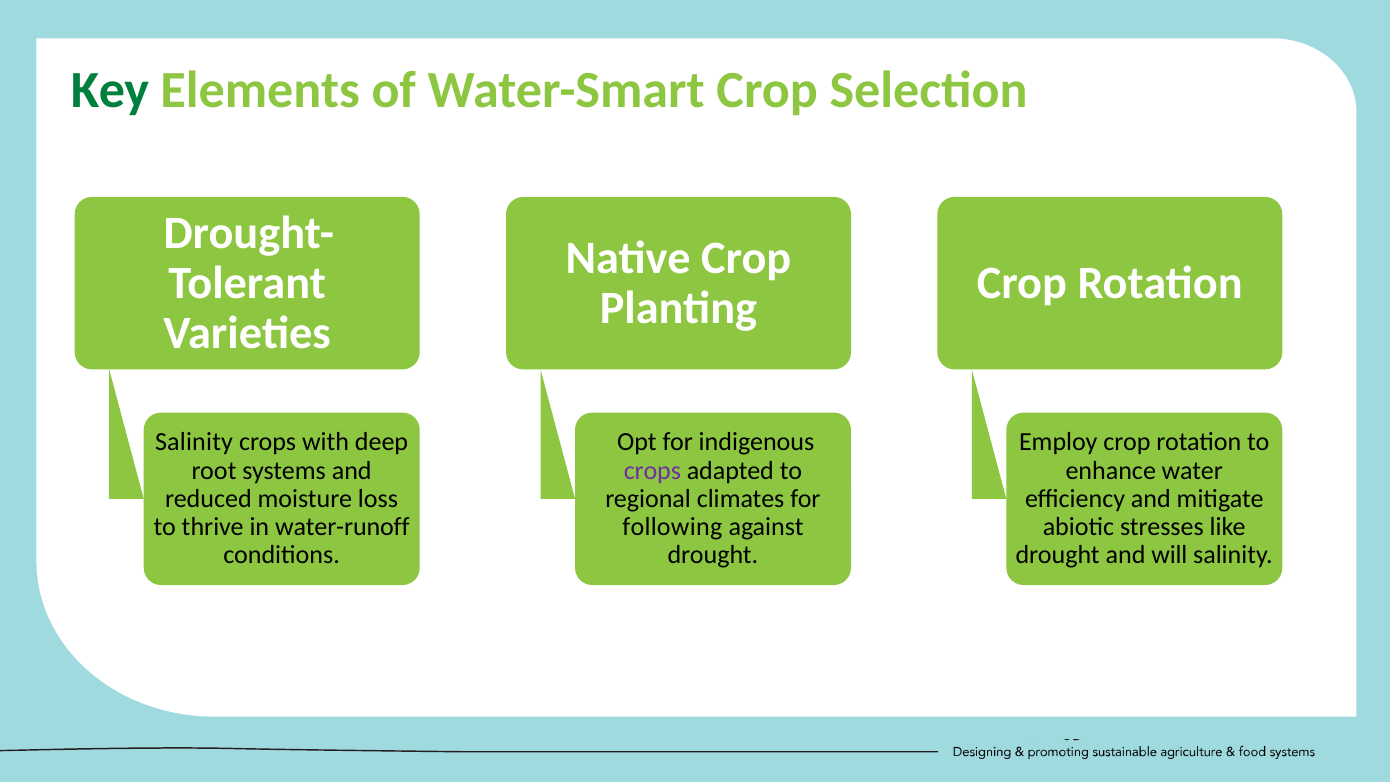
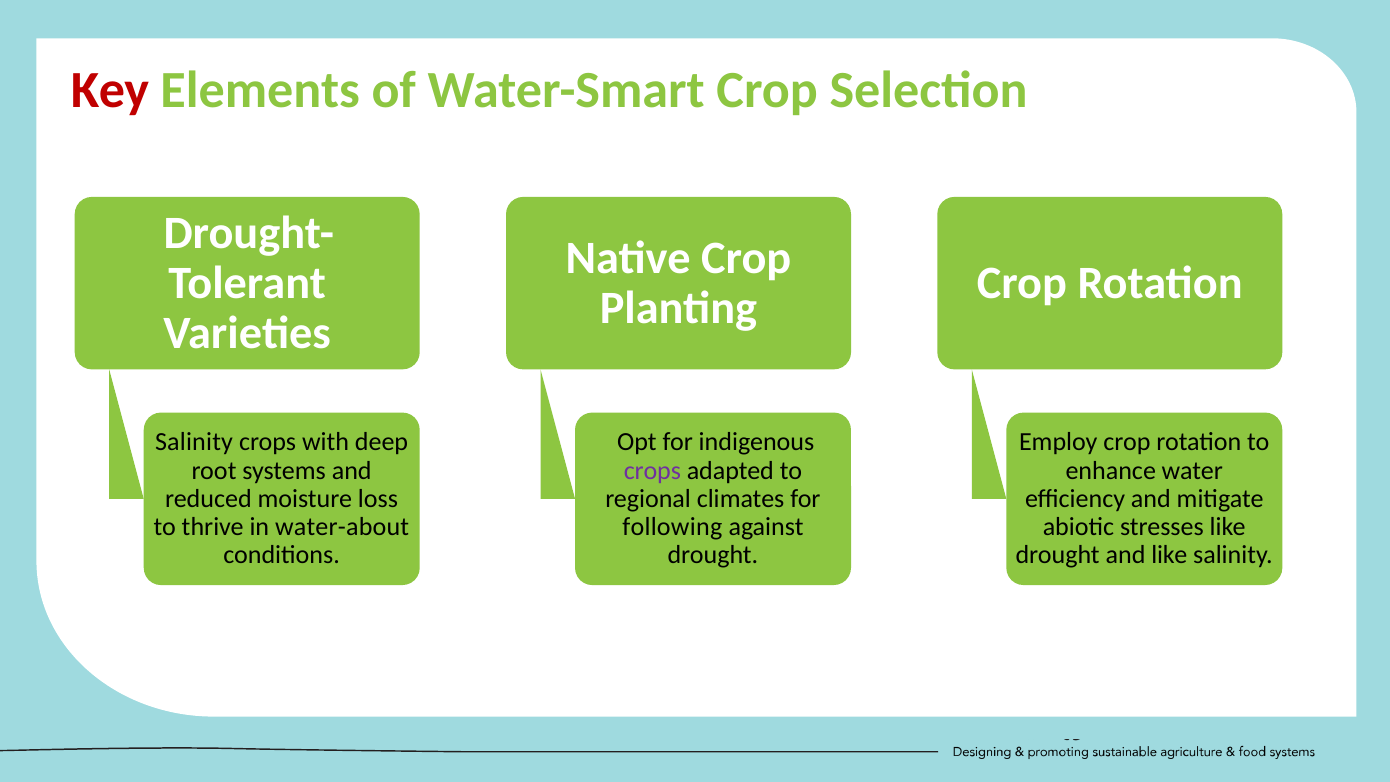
Key colour: green -> red (110, 91)
water-runoff: water-runoff -> water-about (342, 527)
and will: will -> like (1169, 555)
